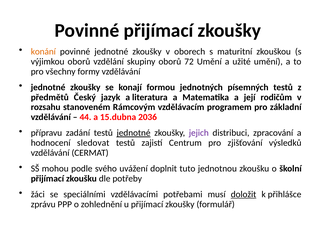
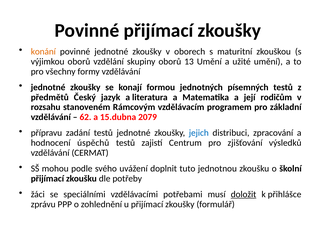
72: 72 -> 13 (189, 62)
44: 44 -> 62 (85, 117)
2036: 2036 -> 2079 (148, 117)
jednotné underline: present -> none (134, 133)
jejich colour: purple -> blue (199, 133)
sledovat: sledovat -> úspěchů (93, 143)
